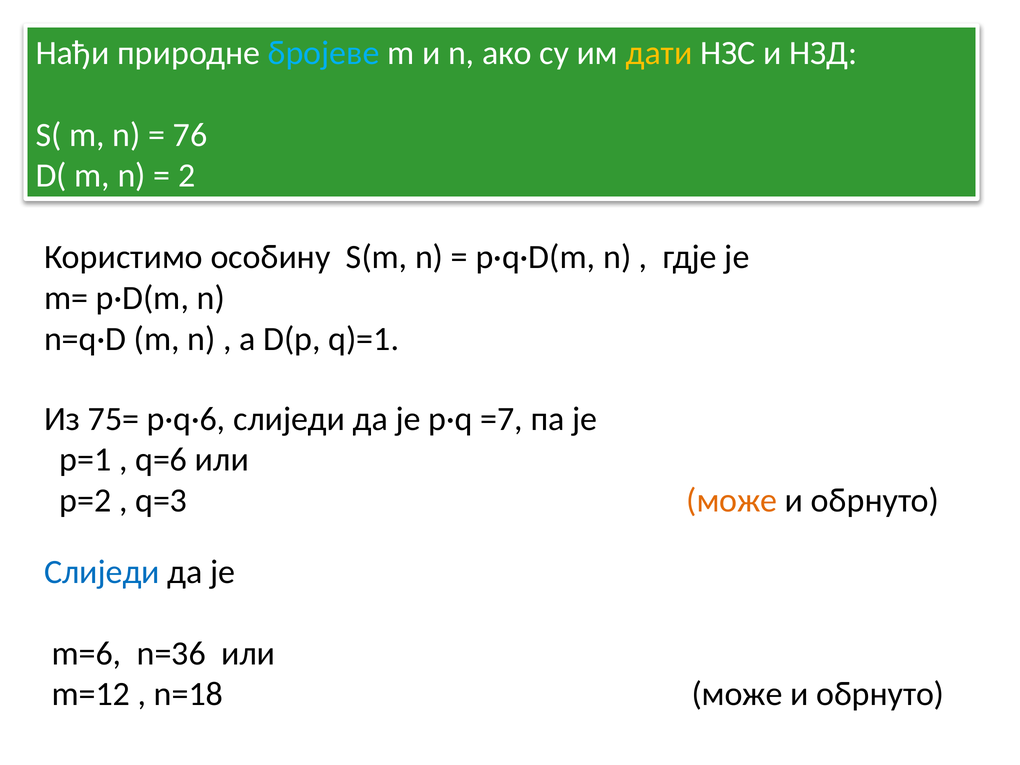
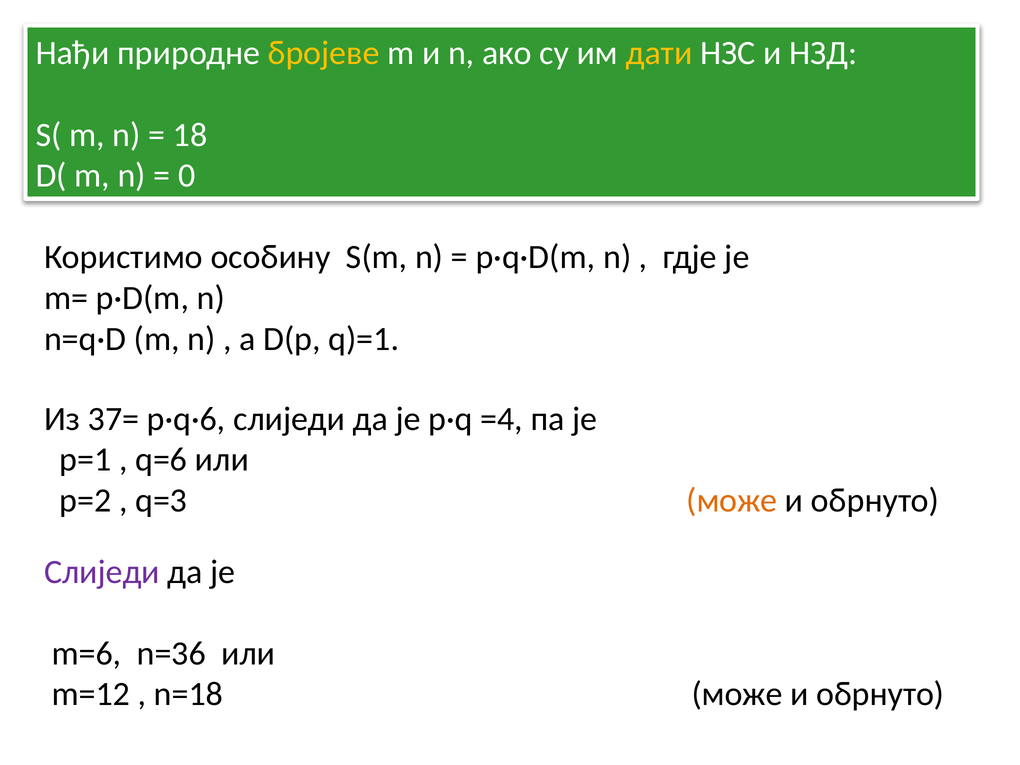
бројеве colour: light blue -> yellow (324, 53)
76: 76 -> 18 (190, 135)
2: 2 -> 0 (187, 176)
75=: 75= -> 37= (114, 419)
=7: =7 -> =4 (502, 419)
Слиједи colour: blue -> purple (102, 572)
